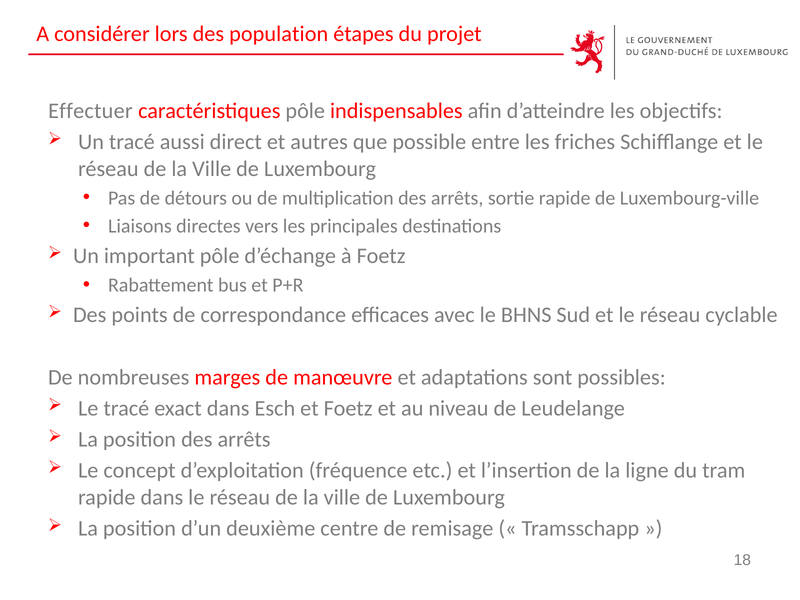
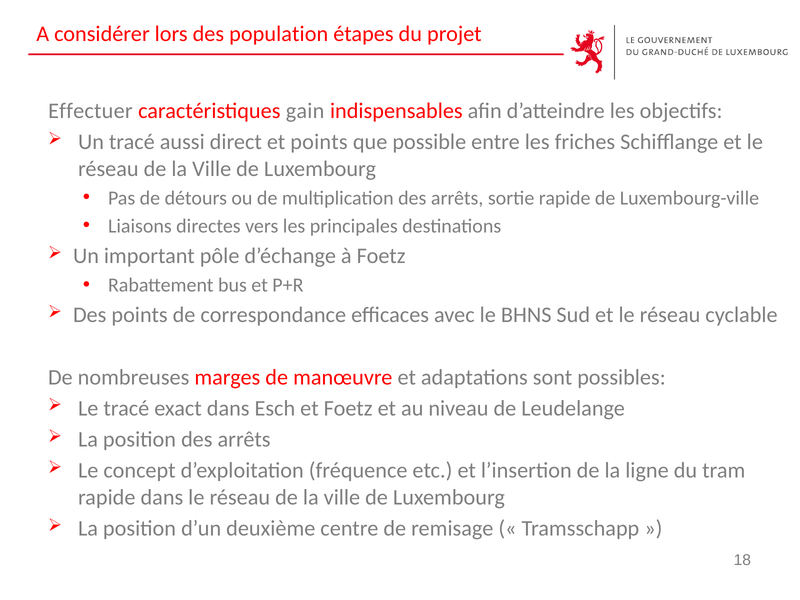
caractéristiques pôle: pôle -> gain (305, 111)
et autres: autres -> points (319, 142)
